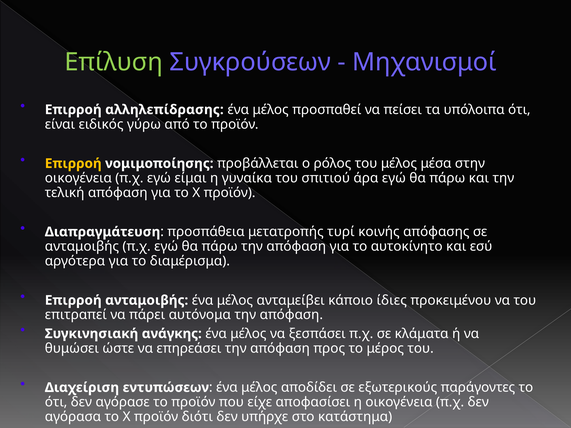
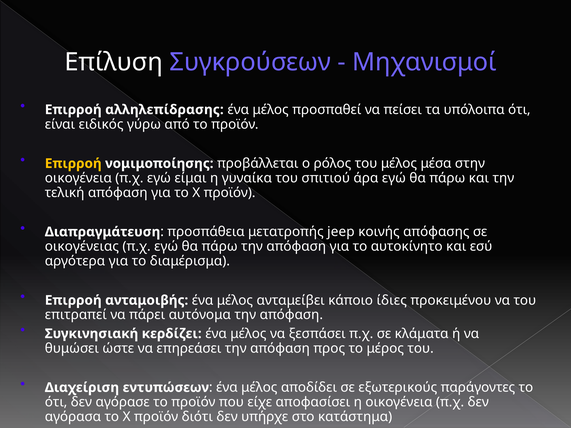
Επίλυση colour: light green -> white (114, 62)
τυρί: τυρί -> jeep (341, 232)
ανταμοιβής: ανταμοιβής -> οικογένειας (82, 247)
ανάγκης: ανάγκης -> κερδίζει (172, 334)
